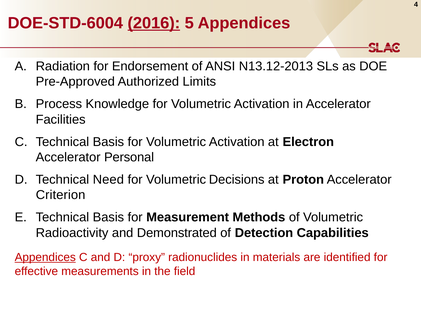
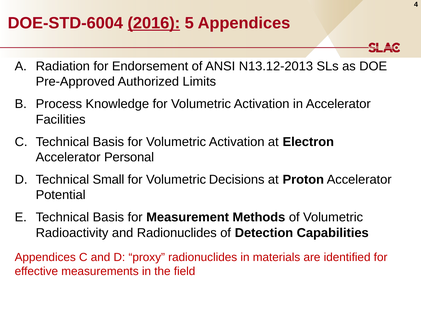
Need: Need -> Small (108, 180)
Criterion: Criterion -> Potential (61, 195)
and Demonstrated: Demonstrated -> Radionuclides (177, 233)
Appendices underline: present -> none (45, 258)
